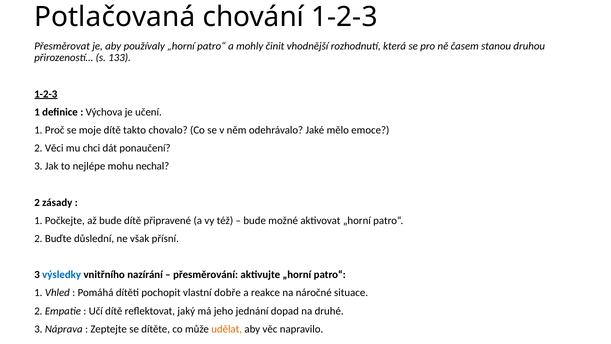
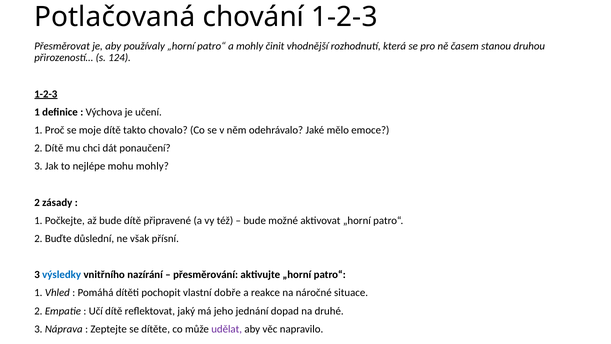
133: 133 -> 124 (120, 58)
2 Věci: Věci -> Dítě (54, 148)
mohu nechal: nechal -> mohly (152, 166)
udělat colour: orange -> purple (227, 329)
